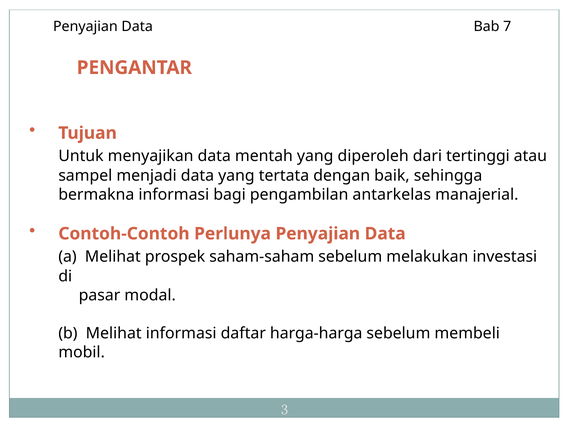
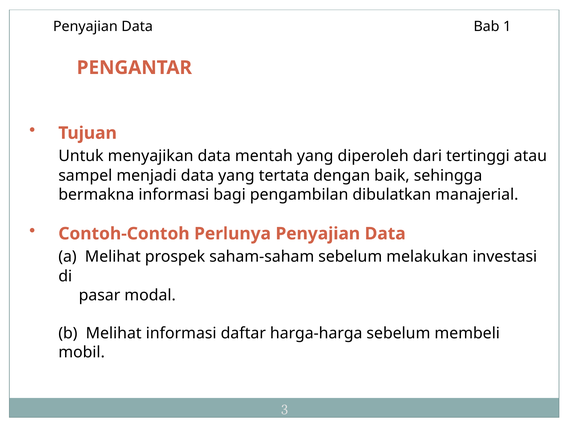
7: 7 -> 1 (507, 27)
antarkelas: antarkelas -> dibulatkan (392, 195)
